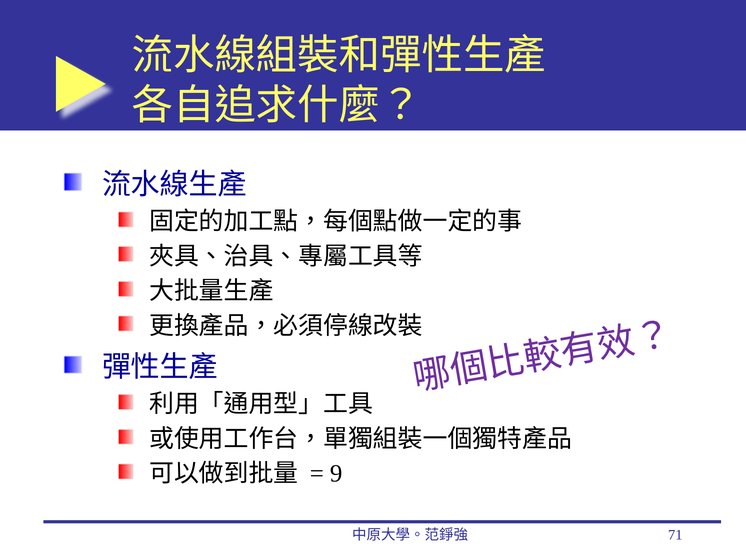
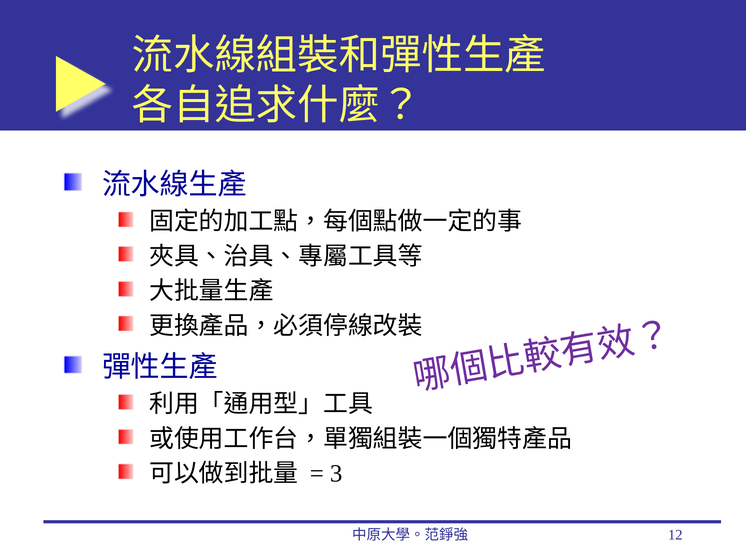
9: 9 -> 3 (336, 474)
71: 71 -> 12 (675, 536)
